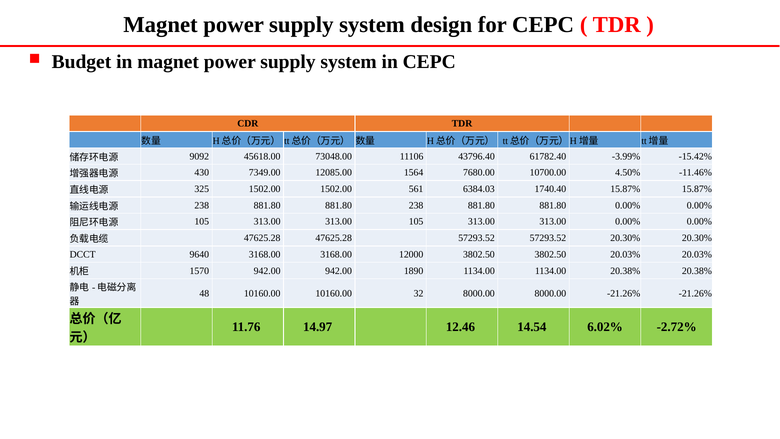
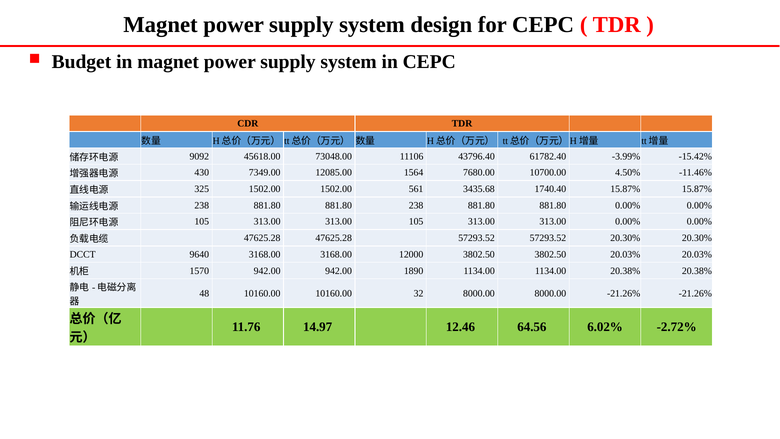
6384.03: 6384.03 -> 3435.68 (479, 189)
14.54: 14.54 -> 64.56 (532, 327)
